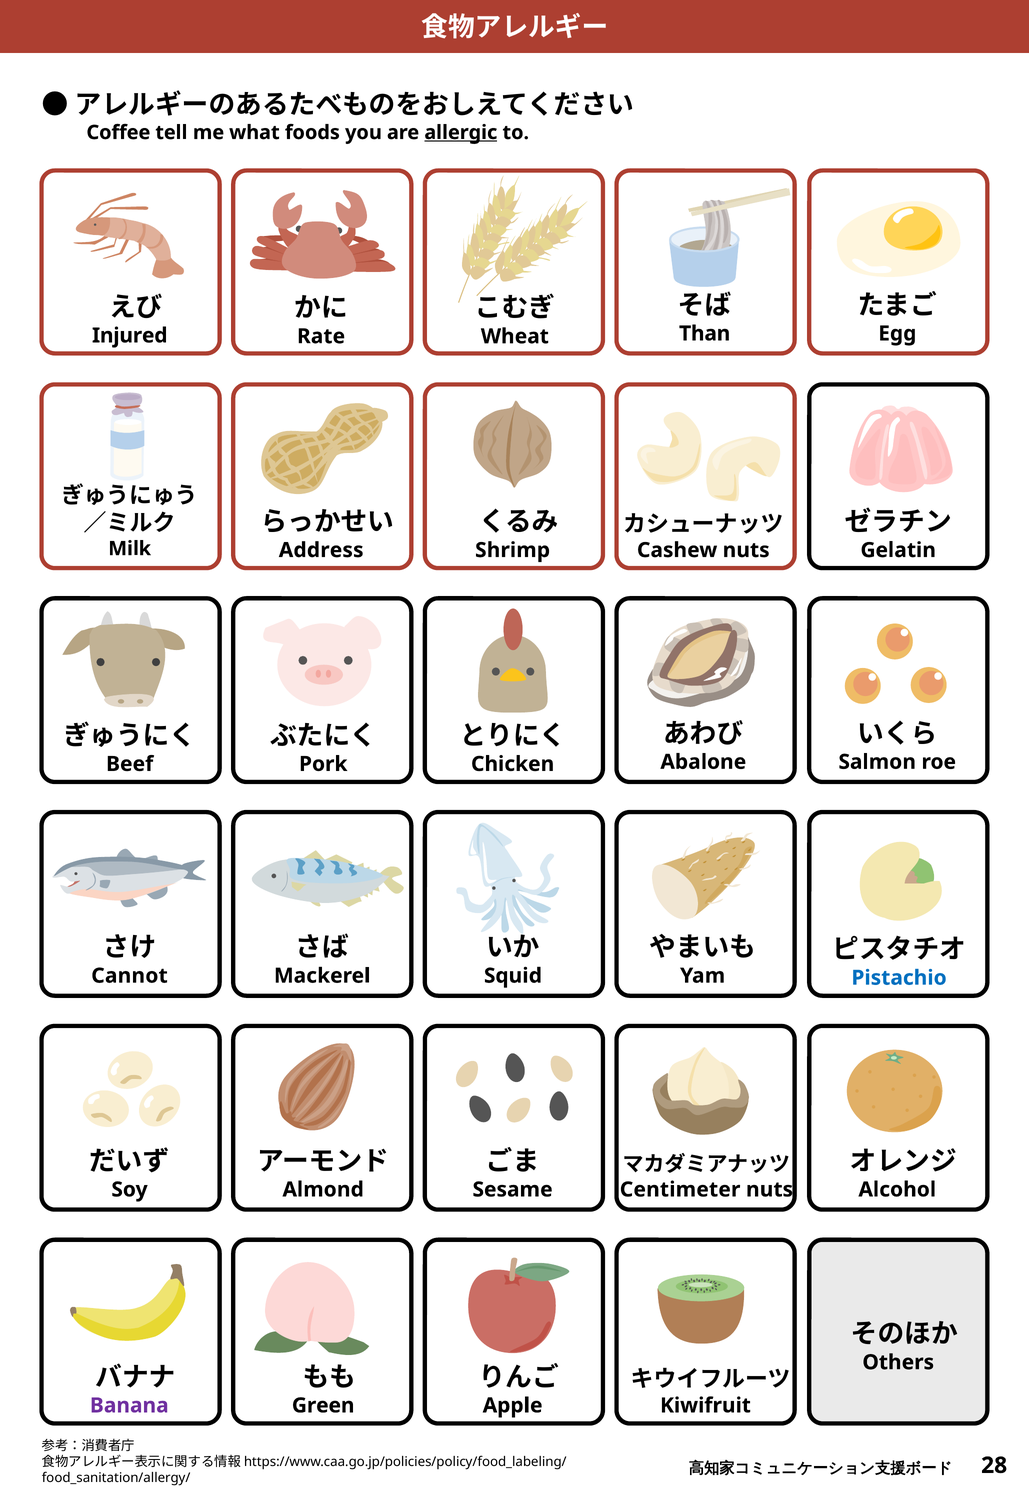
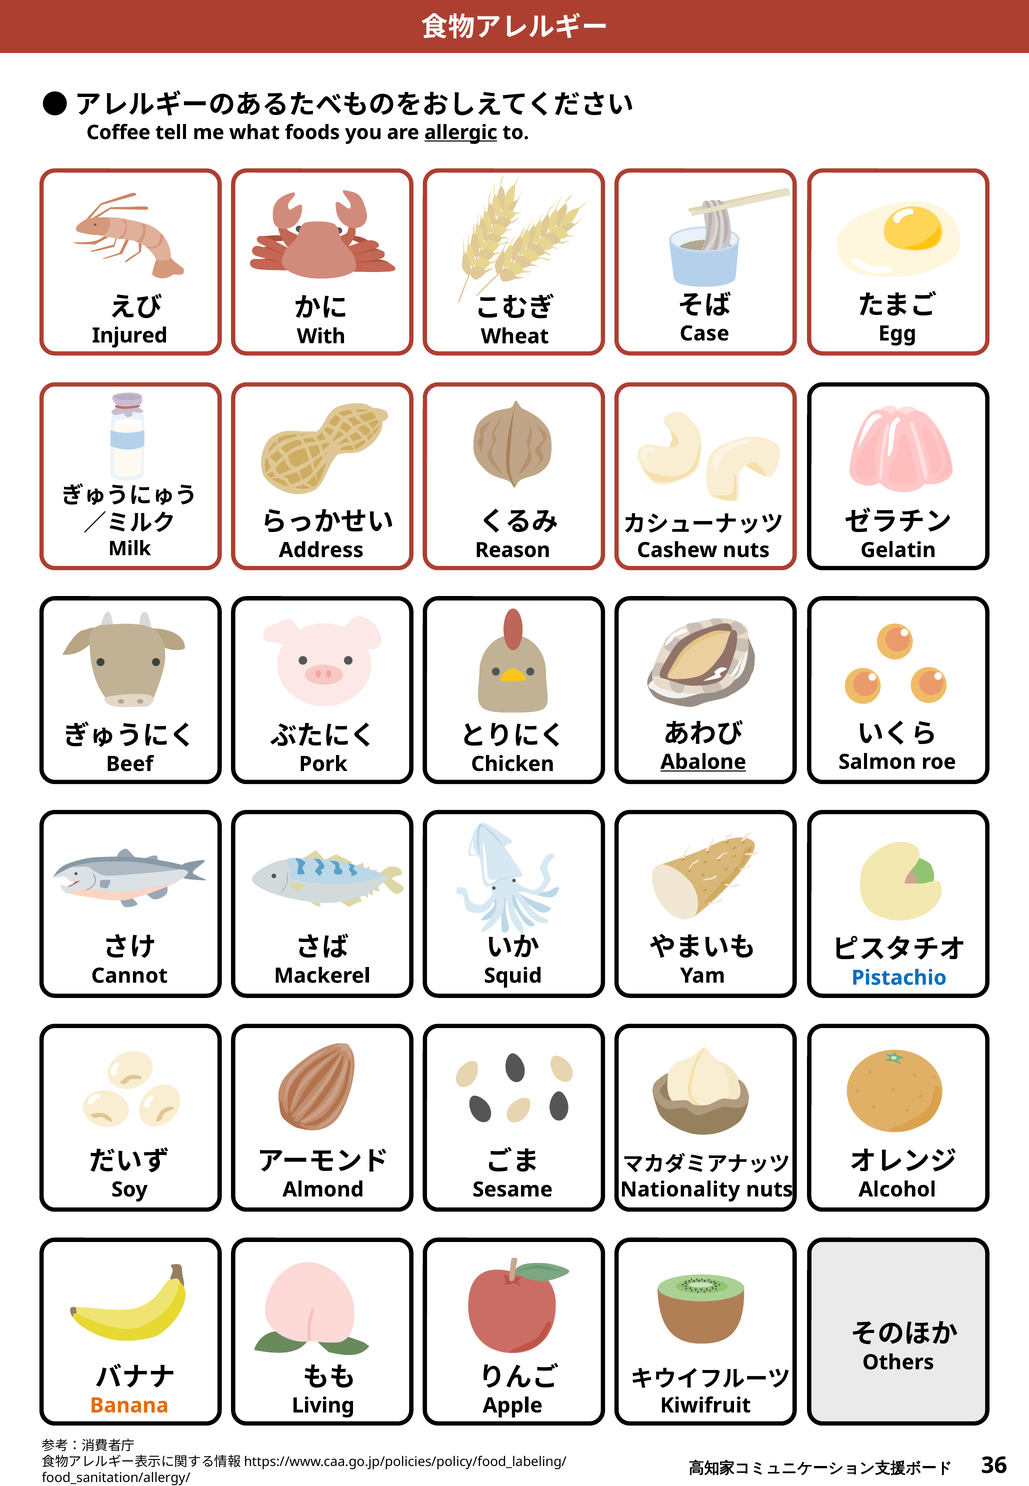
Than: Than -> Case (704, 334)
Rate: Rate -> With (321, 336)
Shrimp: Shrimp -> Reason (513, 550)
Abalone underline: none -> present (703, 762)
Centimeter: Centimeter -> Nationality (680, 1190)
Banana colour: purple -> orange (129, 1406)
Green: Green -> Living (323, 1406)
28: 28 -> 36 (994, 1466)
